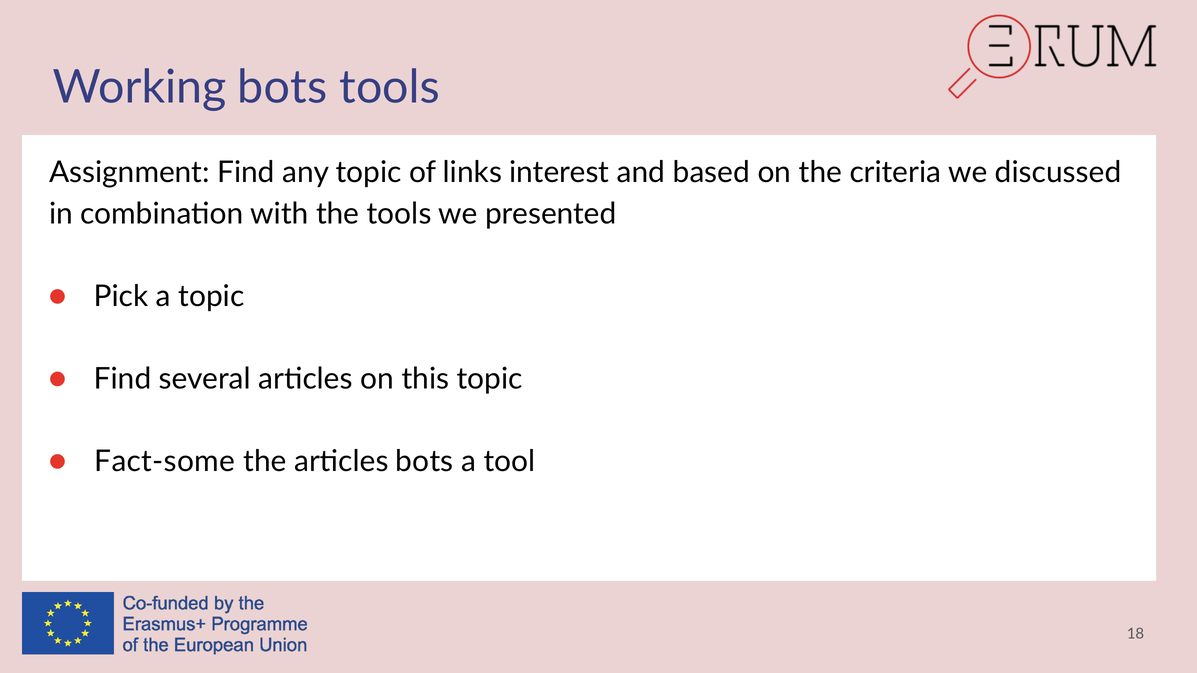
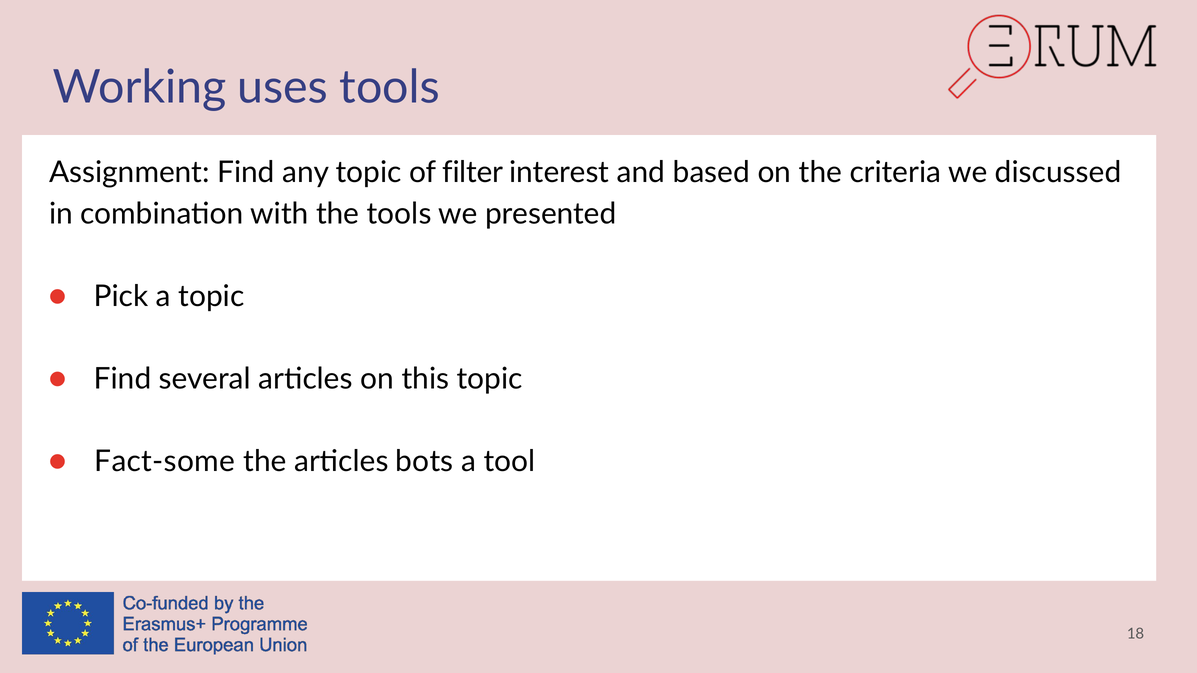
Working bots: bots -> uses (283, 87)
links: links -> filter (473, 173)
